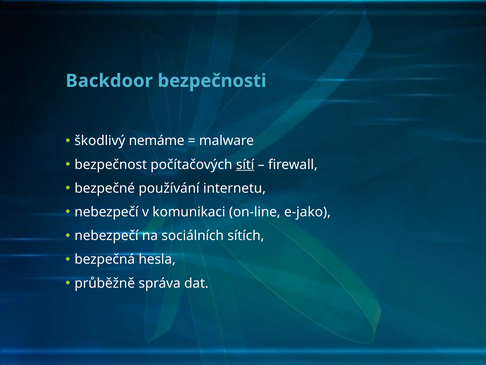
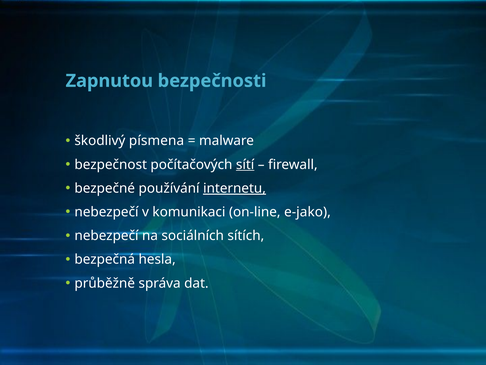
Backdoor: Backdoor -> Zapnutou (109, 81)
nemáme: nemáme -> písmena (157, 141)
internetu underline: none -> present (234, 188)
